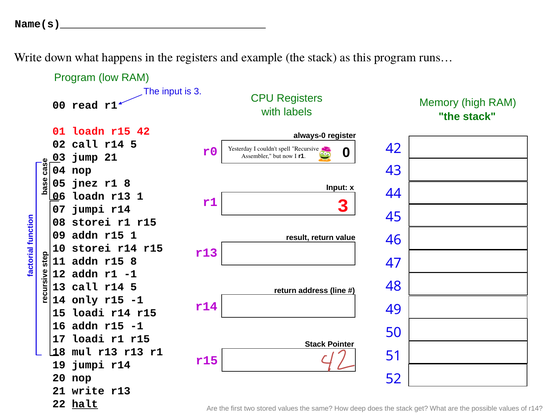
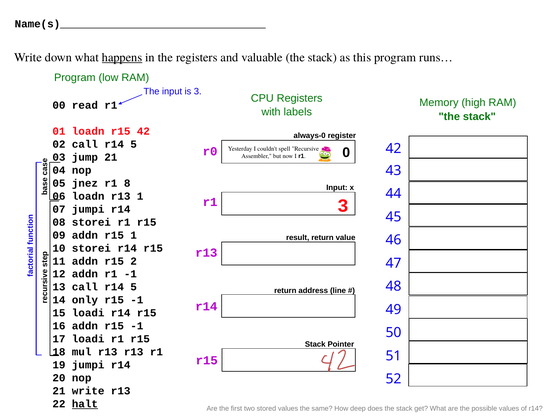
happens underline: none -> present (122, 57)
example: example -> valuable (262, 57)
r15 8: 8 -> 2 (134, 261)
